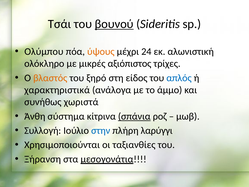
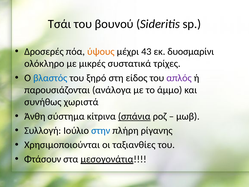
βουνού underline: present -> none (114, 24)
Ολύμπου: Ολύμπου -> Δροσερές (44, 52)
24: 24 -> 43 (146, 52)
αλωνιστική: αλωνιστική -> δυοσμαρίνι (191, 52)
αξιόπιστος: αξιόπιστος -> συστατικά (129, 64)
βλαστός colour: orange -> blue (50, 78)
απλός colour: blue -> purple (179, 78)
χαρακτηριστικά: χαρακτηριστικά -> παρουσιάζονται (57, 90)
λαρύγγι: λαρύγγι -> ρίγανης (157, 130)
Ξήρανση: Ξήρανση -> Φτάσουν (43, 159)
